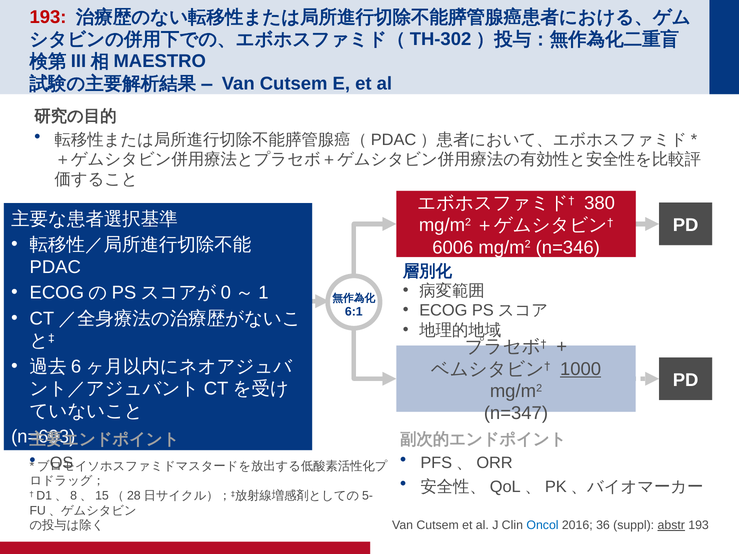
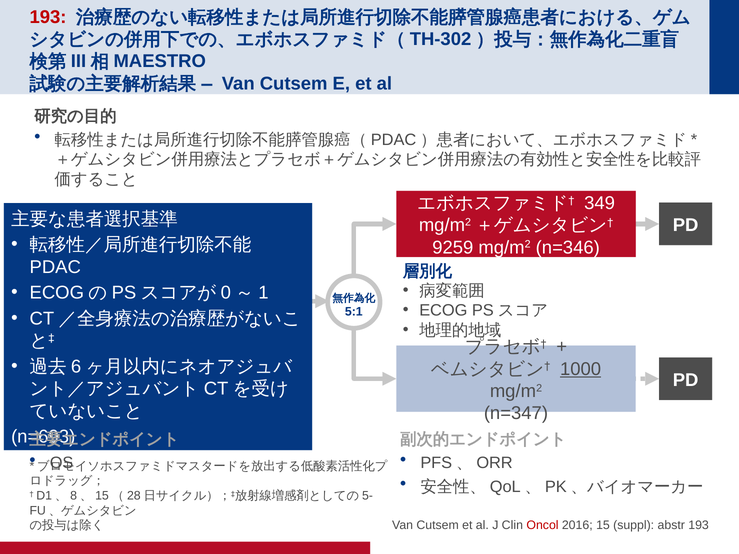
380: 380 -> 349 (600, 203)
6006: 6006 -> 9259 (453, 248)
6:1: 6:1 -> 5:1 (354, 312)
Oncol colour: blue -> red (543, 525)
36: 36 -> 15 (603, 525)
abstr underline: present -> none (671, 525)
